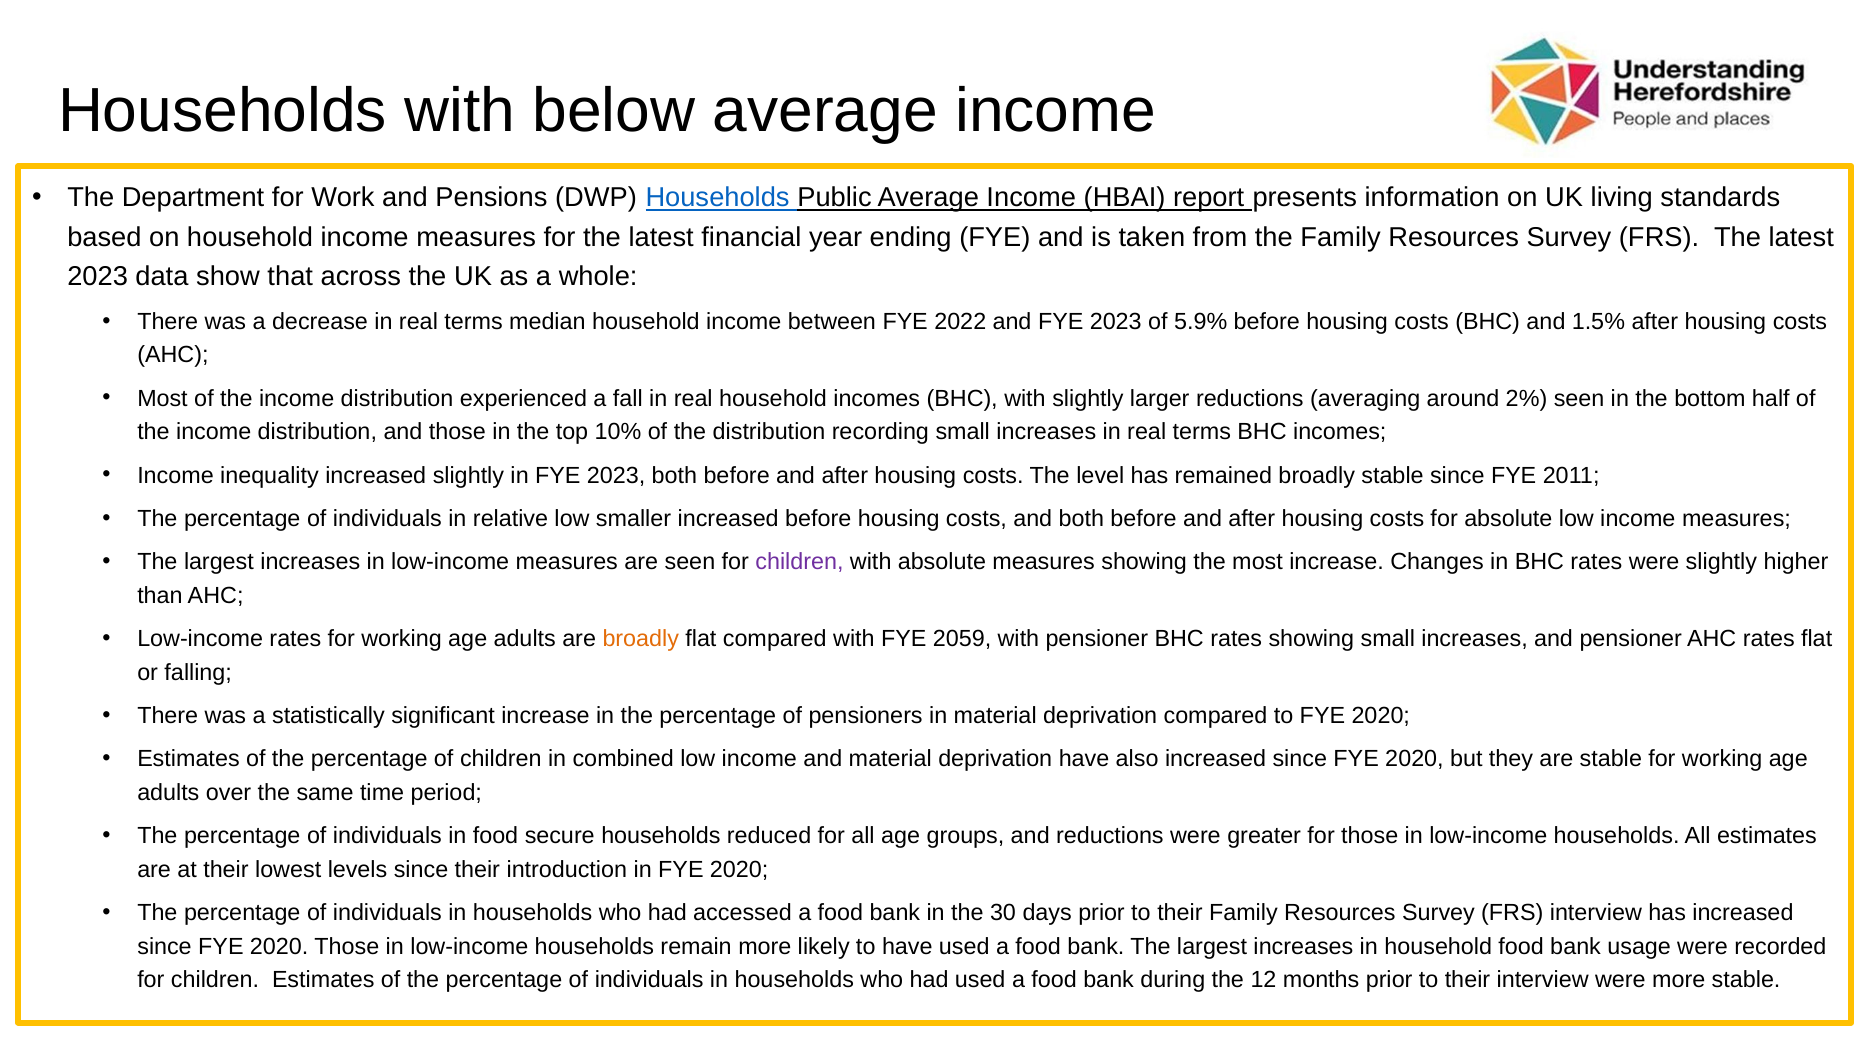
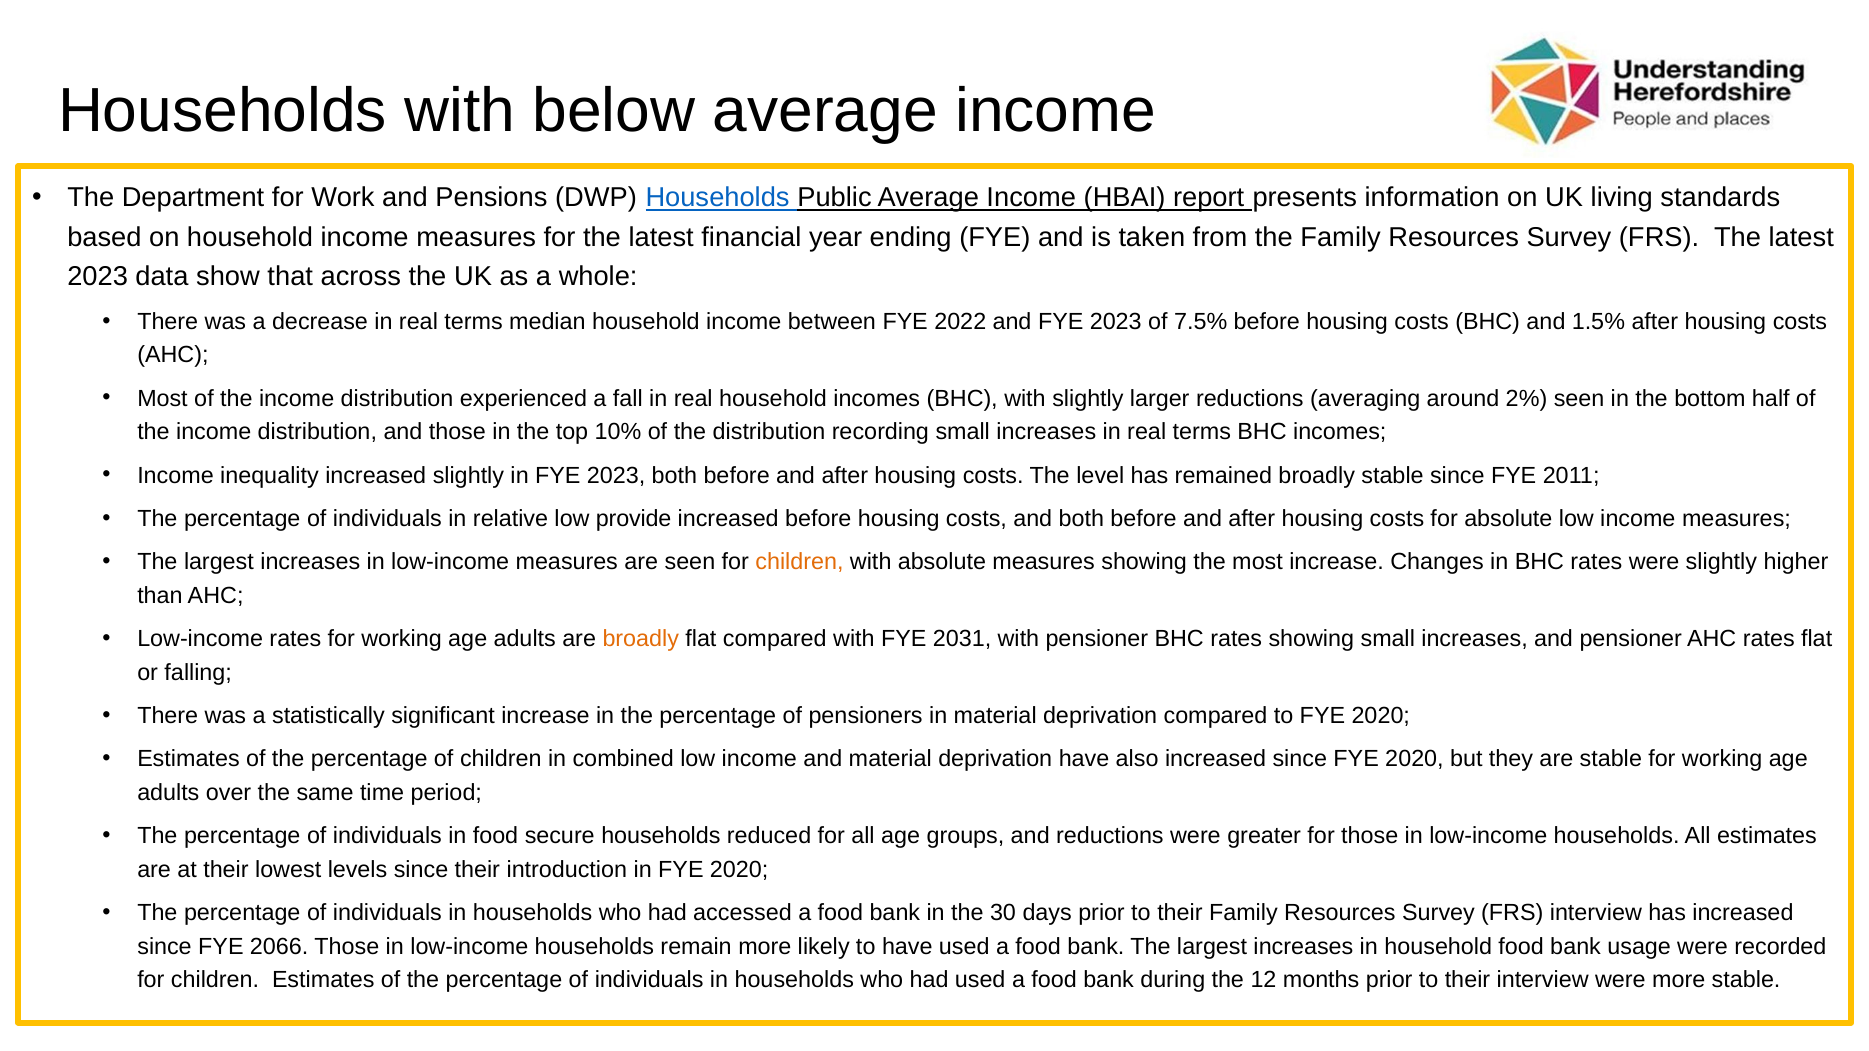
5.9%: 5.9% -> 7.5% (1201, 322)
smaller: smaller -> provide (634, 519)
children colour: purple -> orange (799, 562)
2059: 2059 -> 2031 (962, 639)
2020: 2020 -> 2066 (279, 947)
